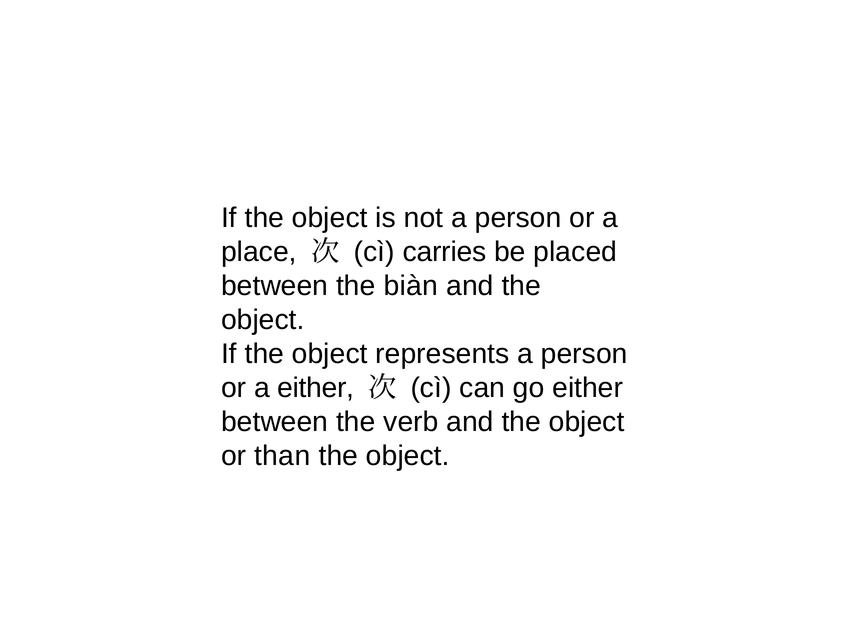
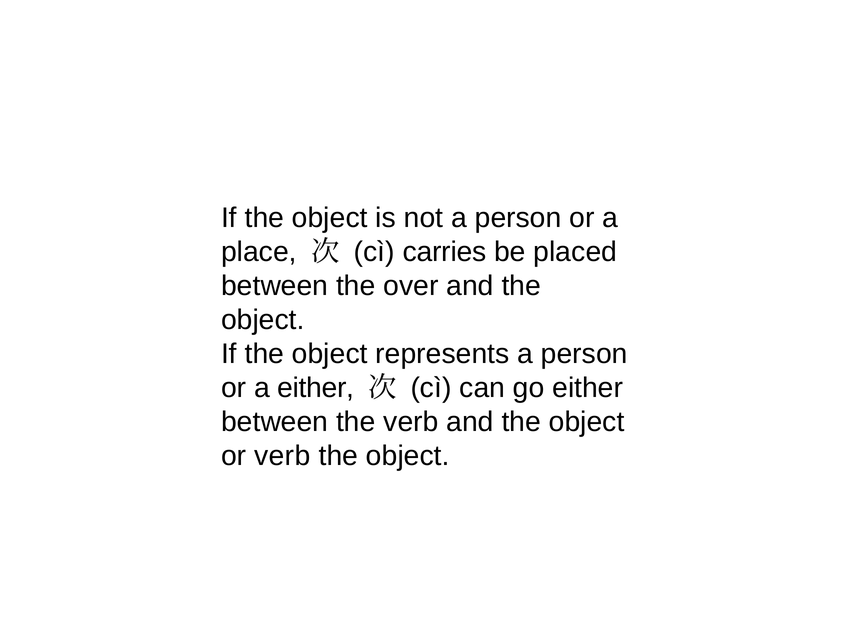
biàn: biàn -> over (411, 286)
or than: than -> verb (282, 456)
